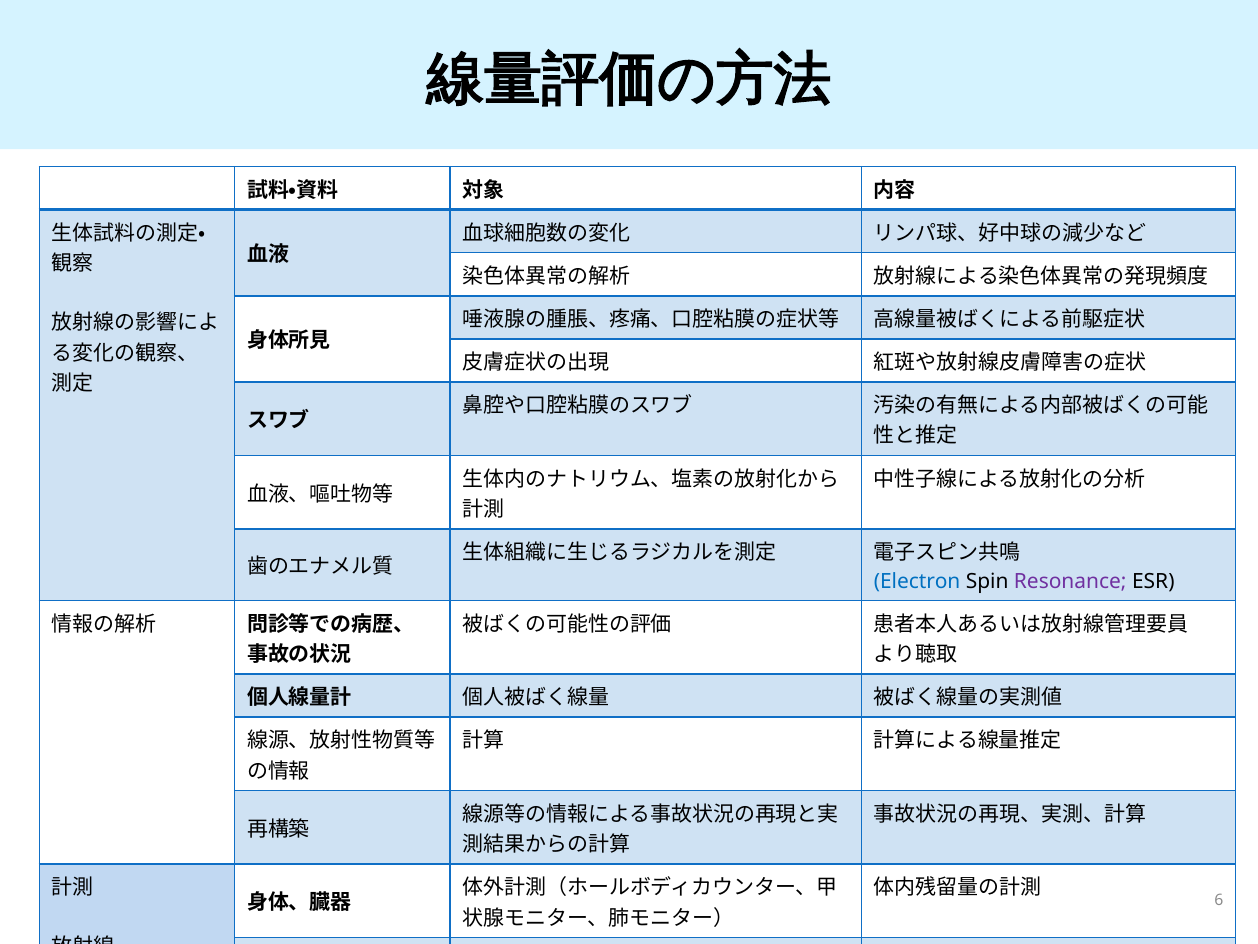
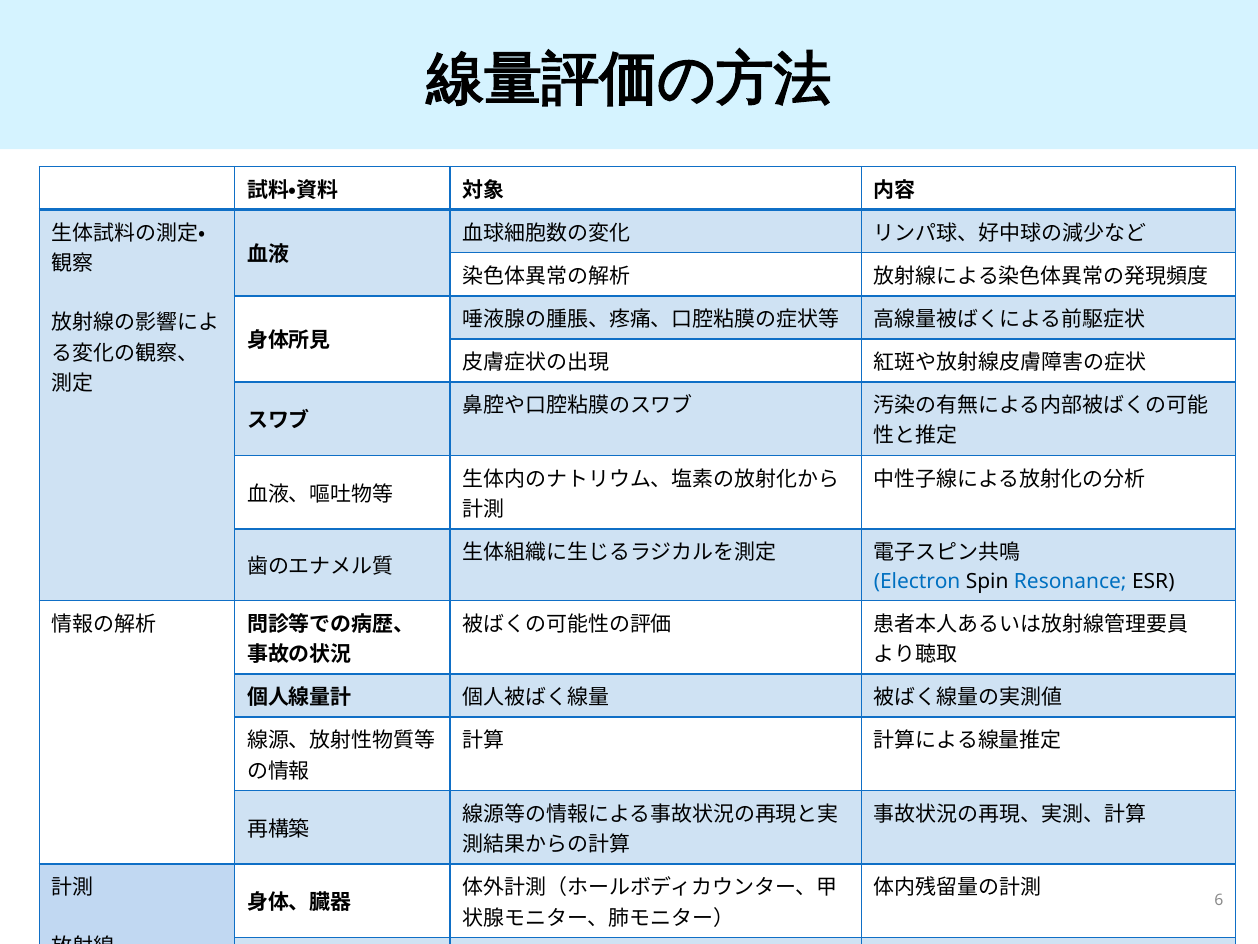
Resonance colour: purple -> blue (1070, 581)
